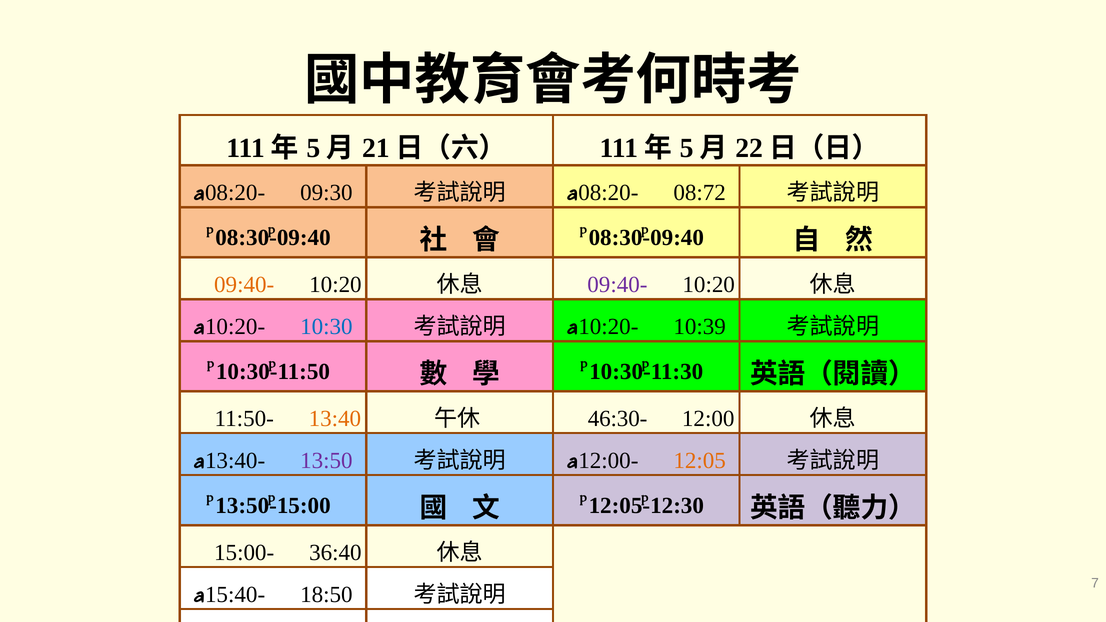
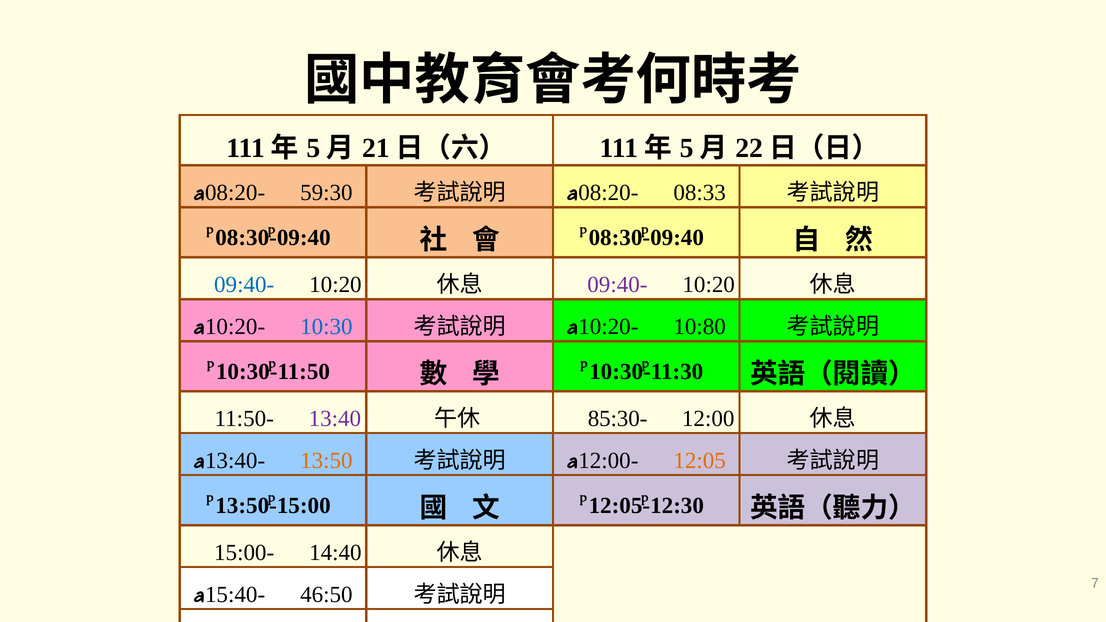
09:30: 09:30 -> 59:30 (326, 193)
08:72: 08:72 -> 08:33 (700, 193)
09:40- colour: orange -> blue (244, 285)
10:39: 10:39 -> 10:80 (700, 327)
13:40 colour: orange -> purple (335, 419)
46:30-: 46:30- -> 85:30- (618, 419)
13:50 colour: purple -> orange (326, 461)
36:40: 36:40 -> 14:40 (335, 553)
18:50: 18:50 -> 46:50 (326, 595)
